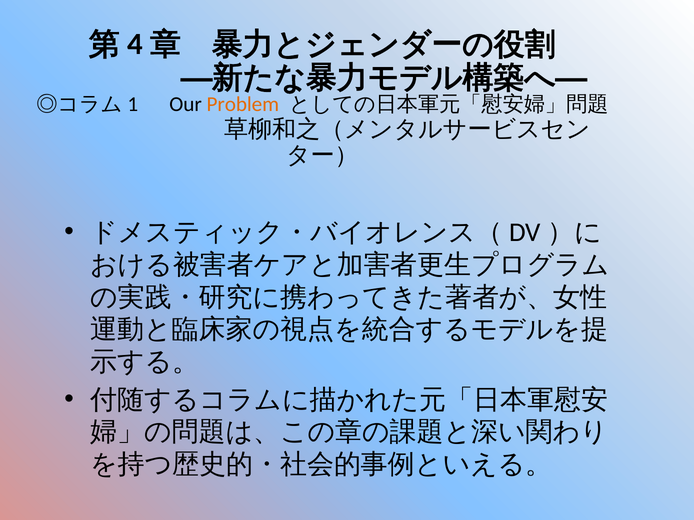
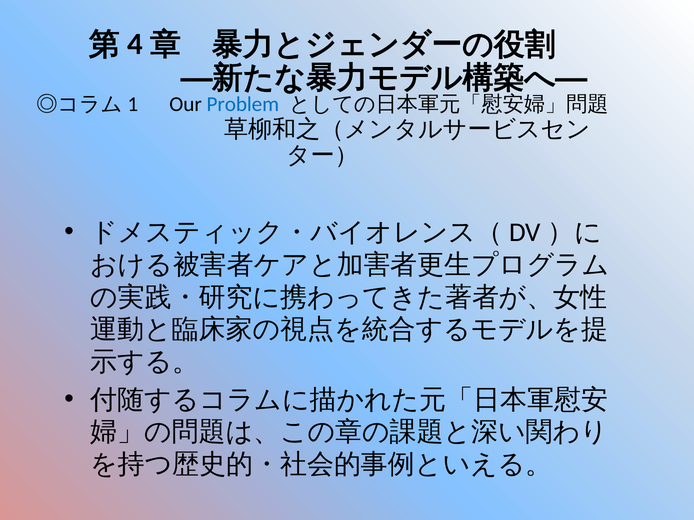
Problem colour: orange -> blue (243, 105)
